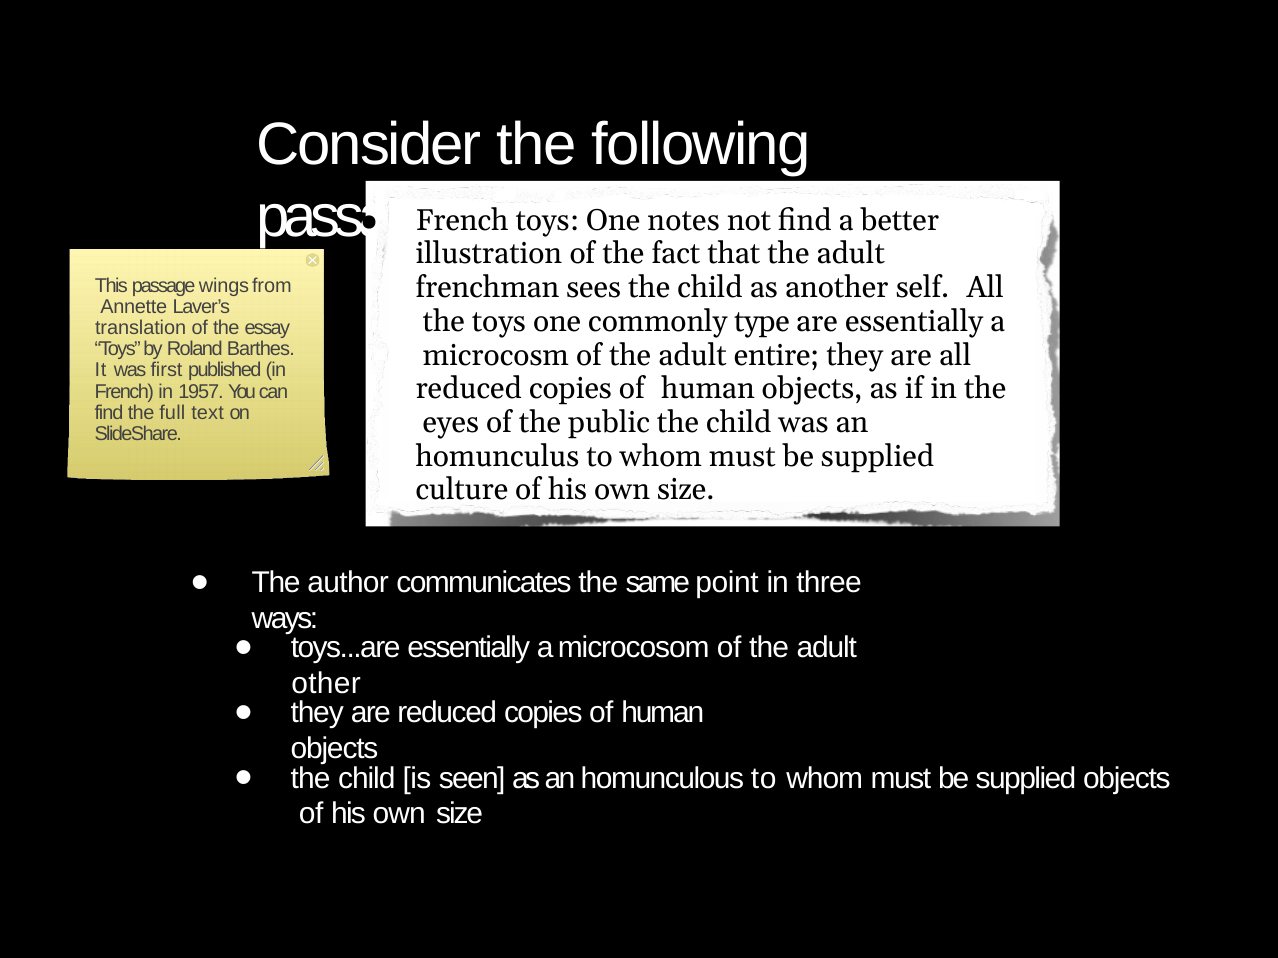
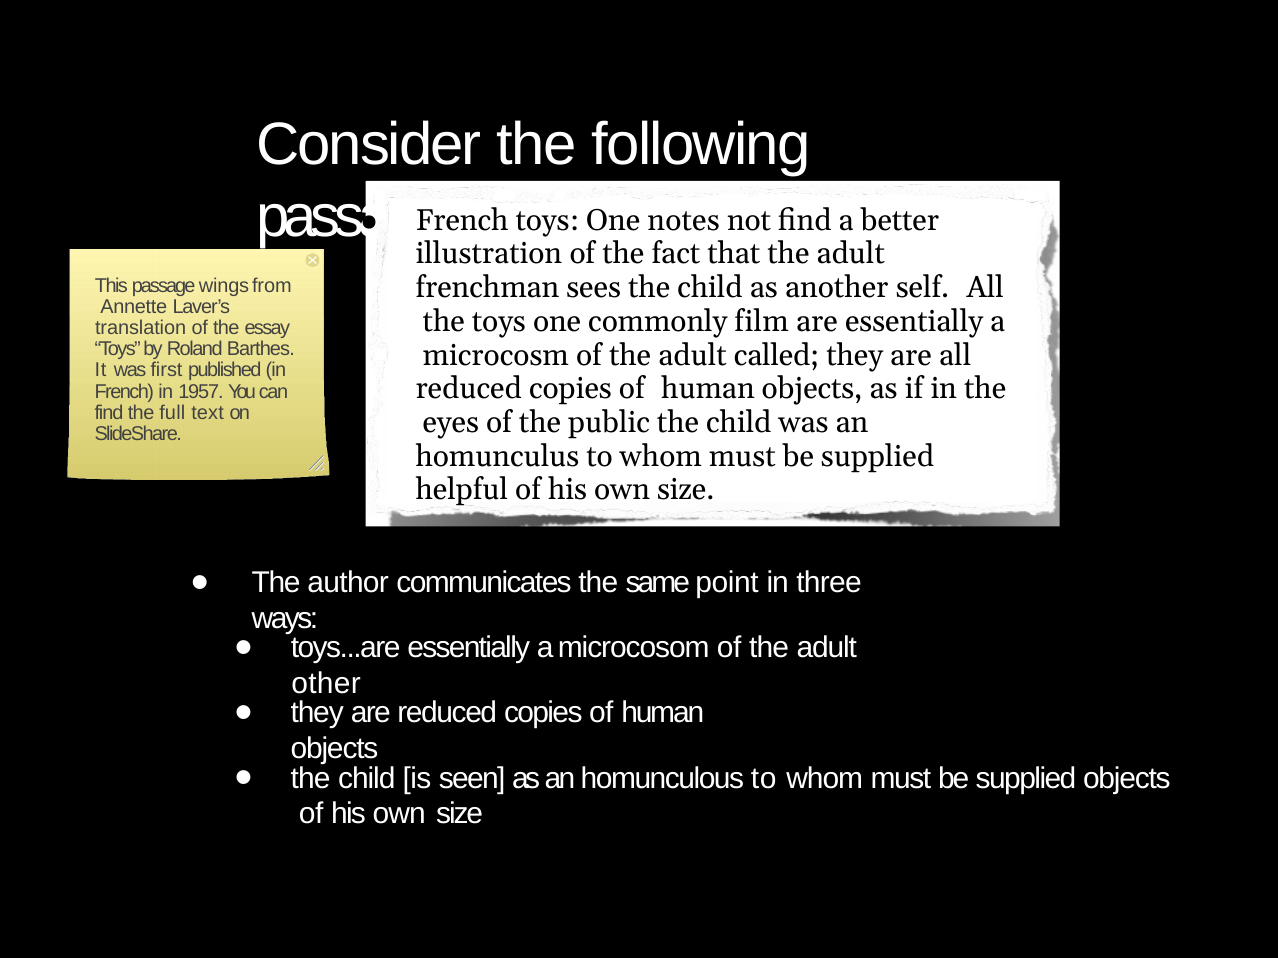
type: type -> film (762, 322)
entire: entire -> called (777, 355)
culture: culture -> helpful (462, 490)
